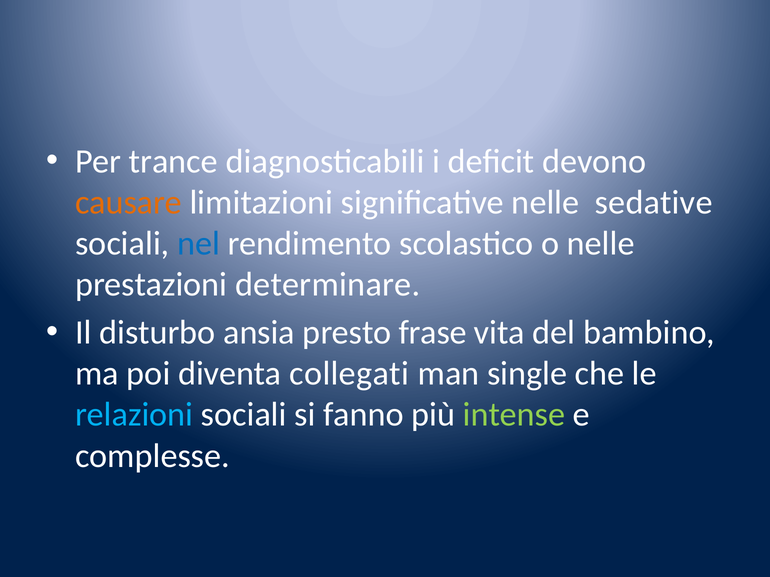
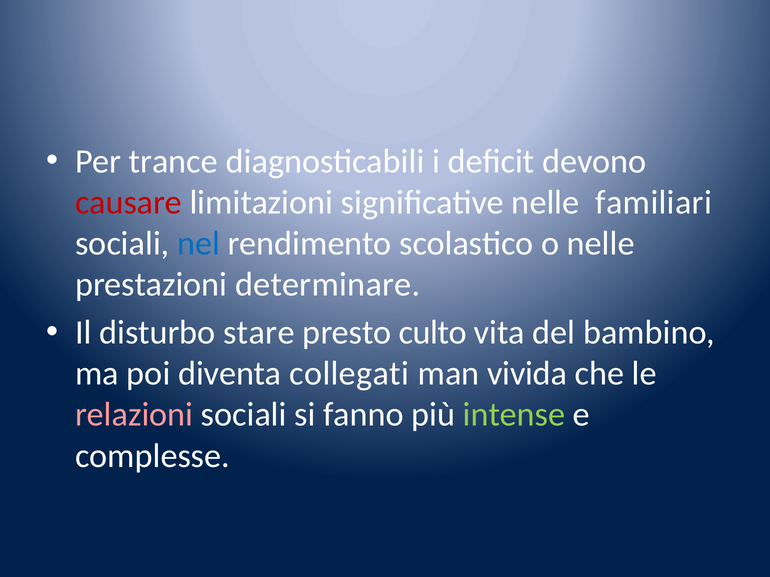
causare colour: orange -> red (129, 203)
sedative: sedative -> familiari (654, 203)
ansia: ansia -> stare (259, 333)
frase: frase -> culto (433, 333)
single: single -> vivida (527, 374)
relazioni colour: light blue -> pink (134, 415)
